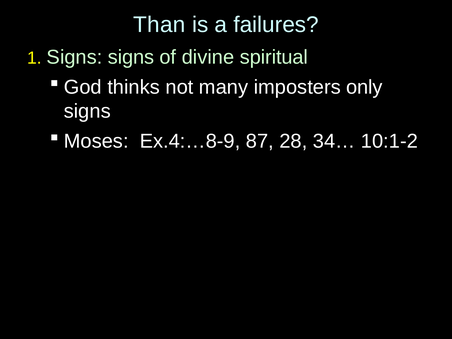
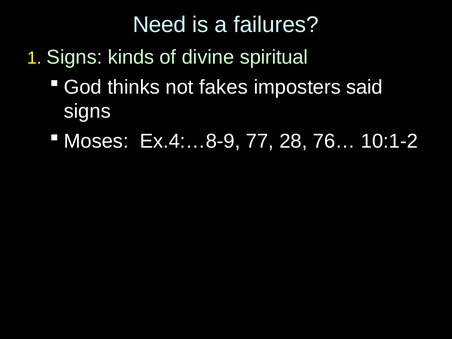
Than: Than -> Need (160, 25)
Signs signs: signs -> kinds (131, 57)
many: many -> fakes (223, 87)
only: only -> said (364, 87)
87: 87 -> 77 (260, 141)
34…: 34… -> 76… (334, 141)
